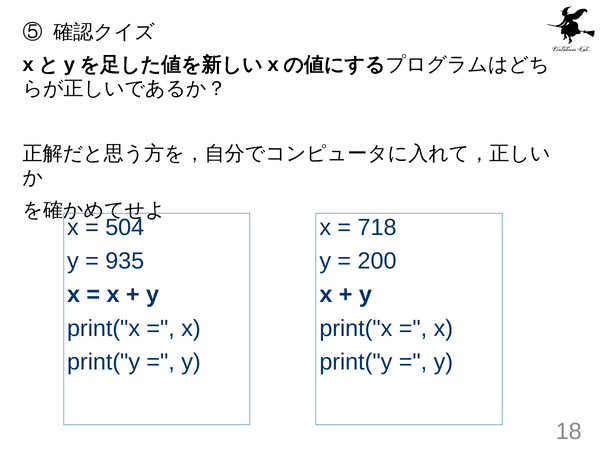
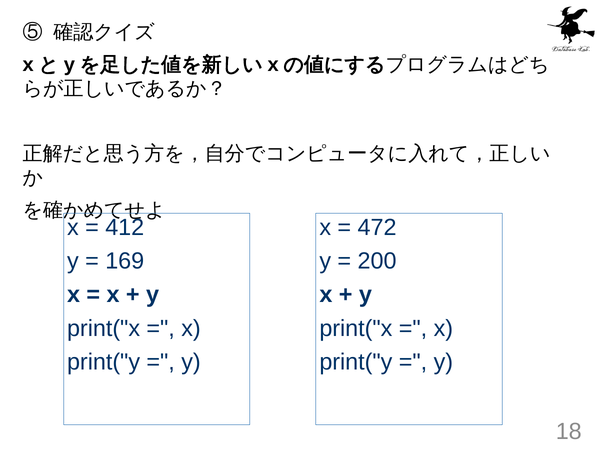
504: 504 -> 412 (125, 227)
718: 718 -> 472 (377, 227)
935: 935 -> 169 (125, 261)
